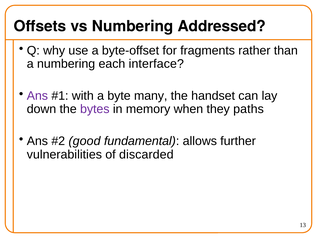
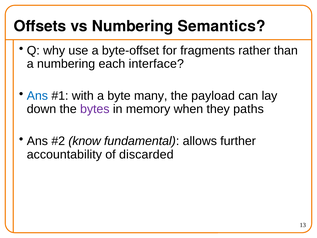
Addressed: Addressed -> Semantics (222, 26)
Ans colour: purple -> blue (37, 96)
handset: handset -> payload (213, 96)
good: good -> know (85, 141)
vulnerabilities: vulnerabilities -> accountability (64, 154)
